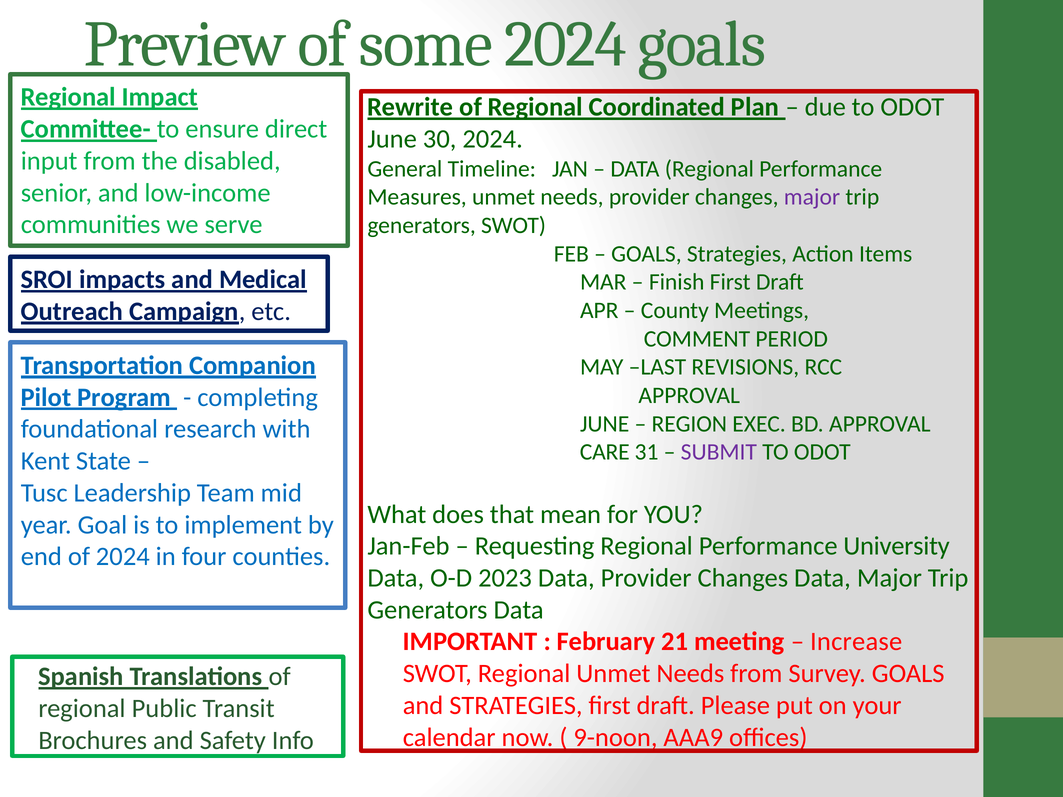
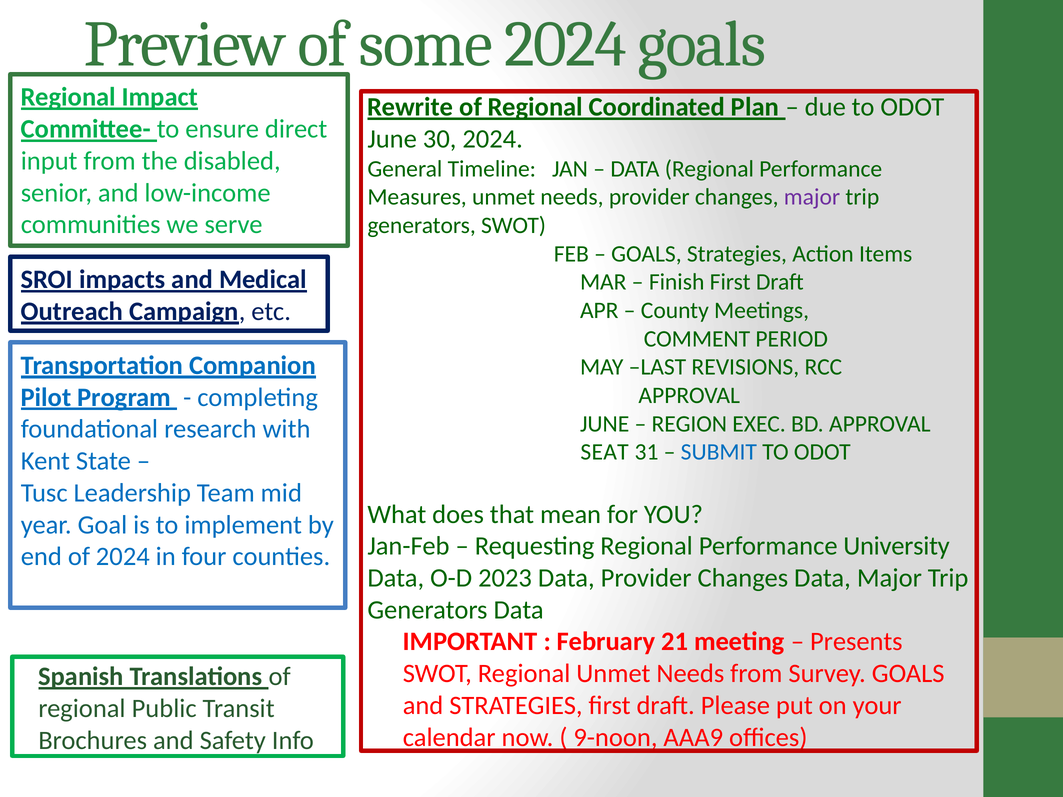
CARE: CARE -> SEAT (605, 452)
SUBMIT colour: purple -> blue (719, 452)
Increase: Increase -> Presents (856, 642)
